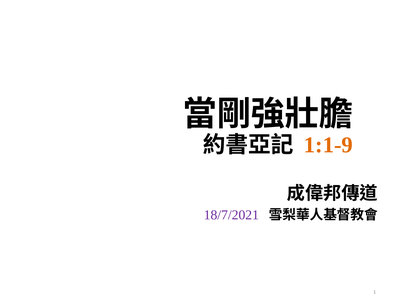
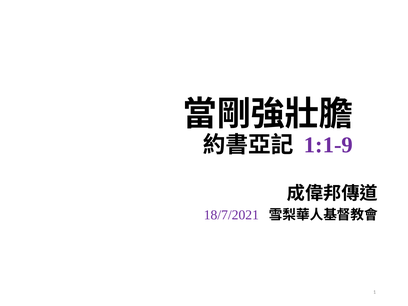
1:1-9 colour: orange -> purple (328, 145)
